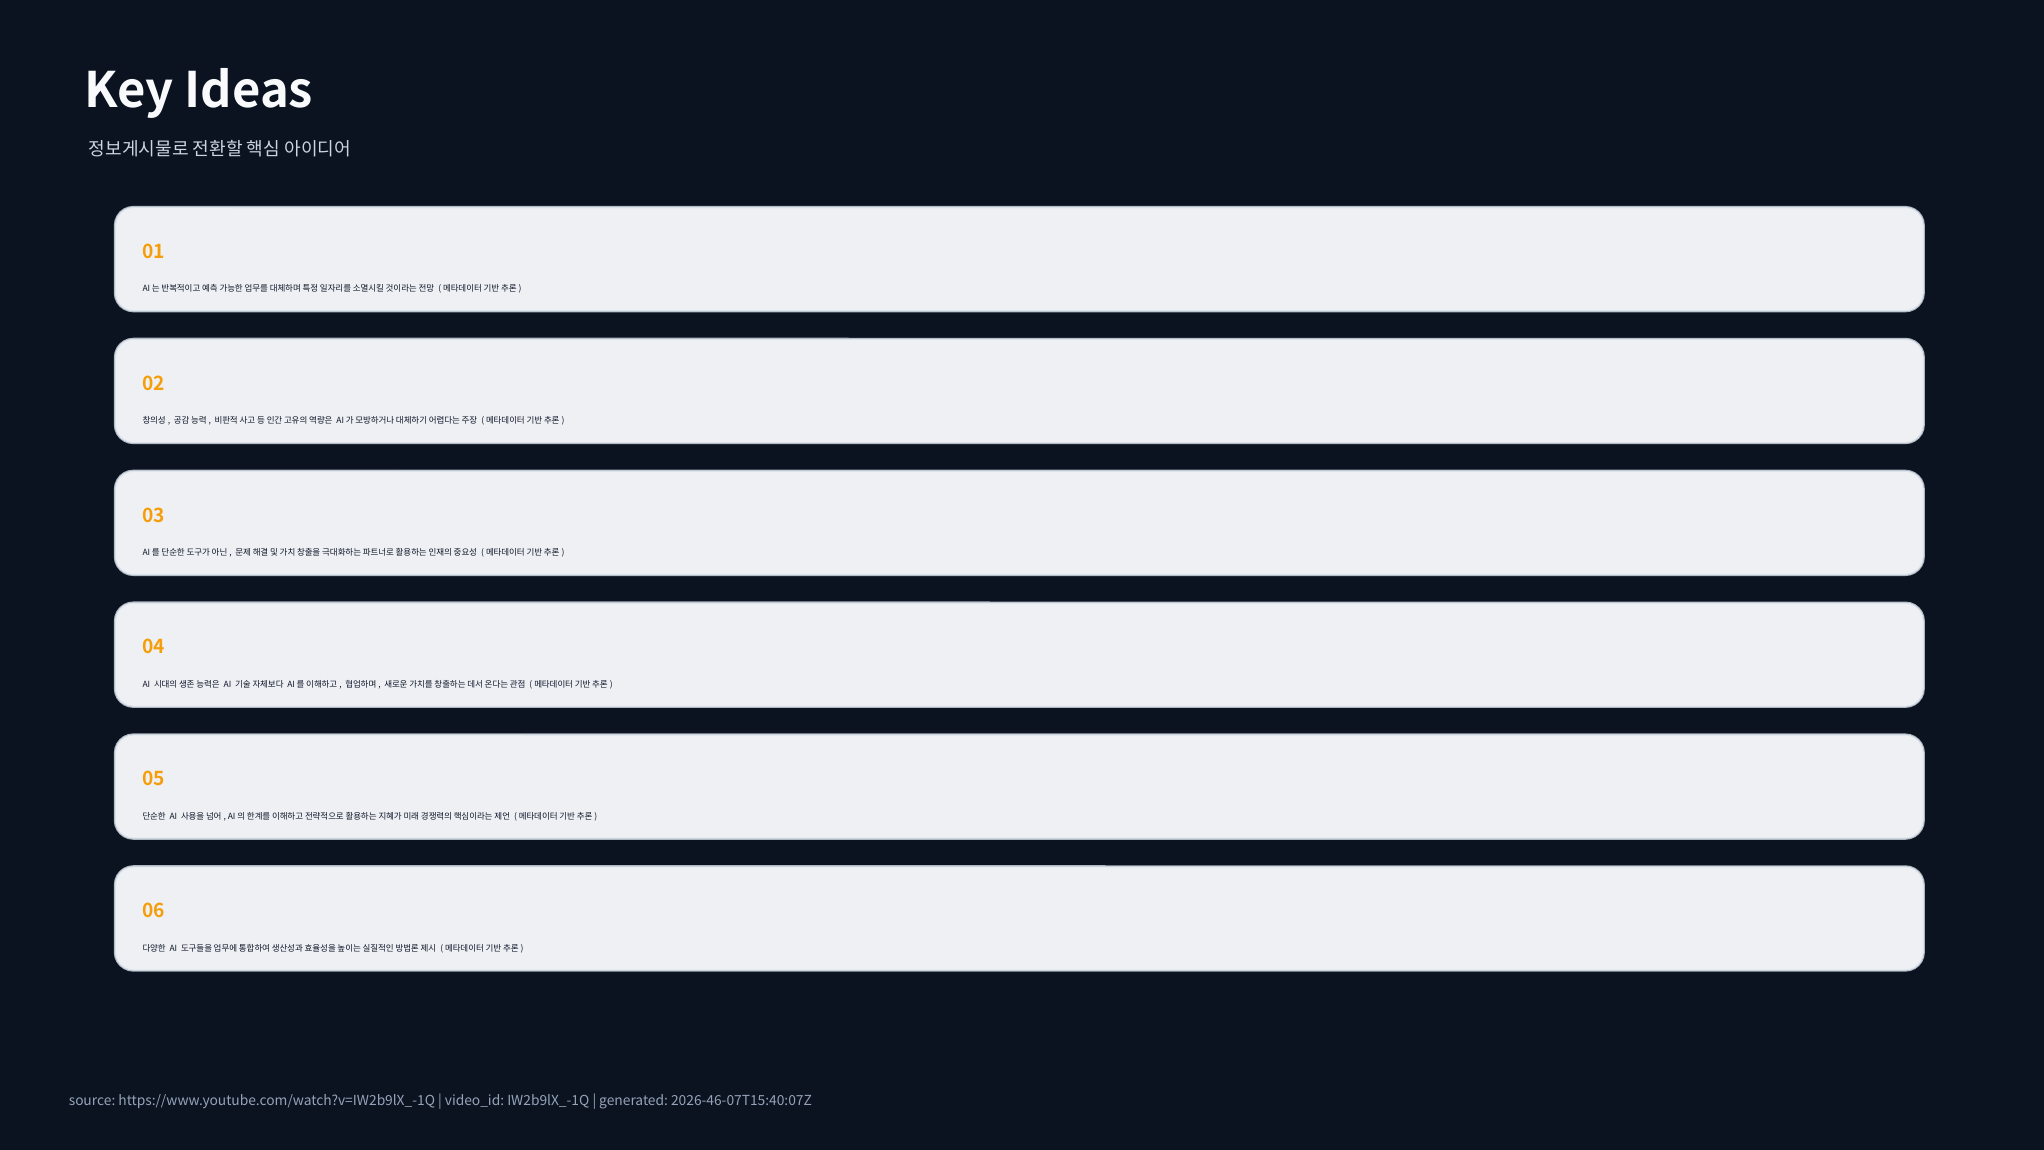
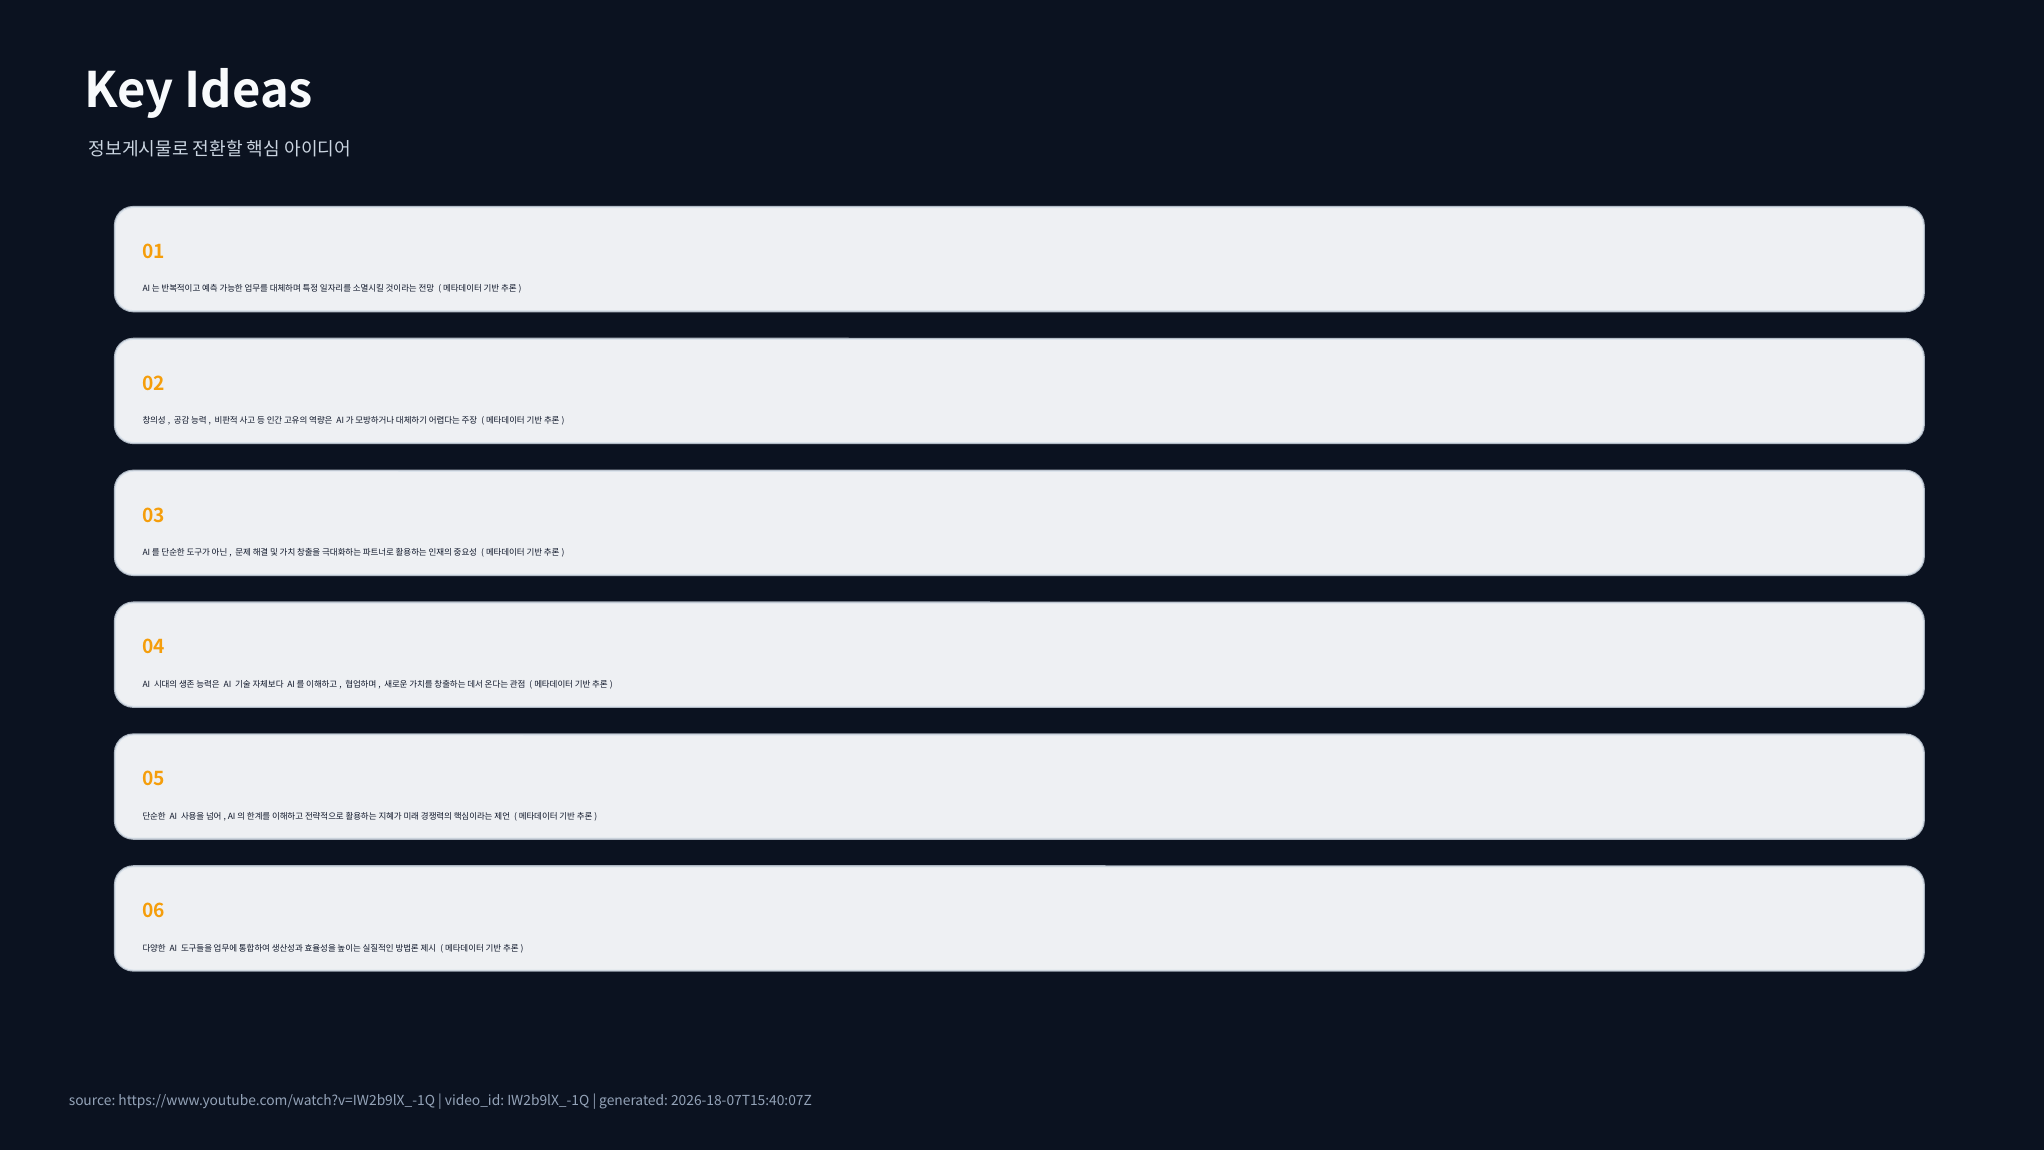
2026-46-07T15:40:07Z: 2026-46-07T15:40:07Z -> 2026-18-07T15:40:07Z (741, 1101)
